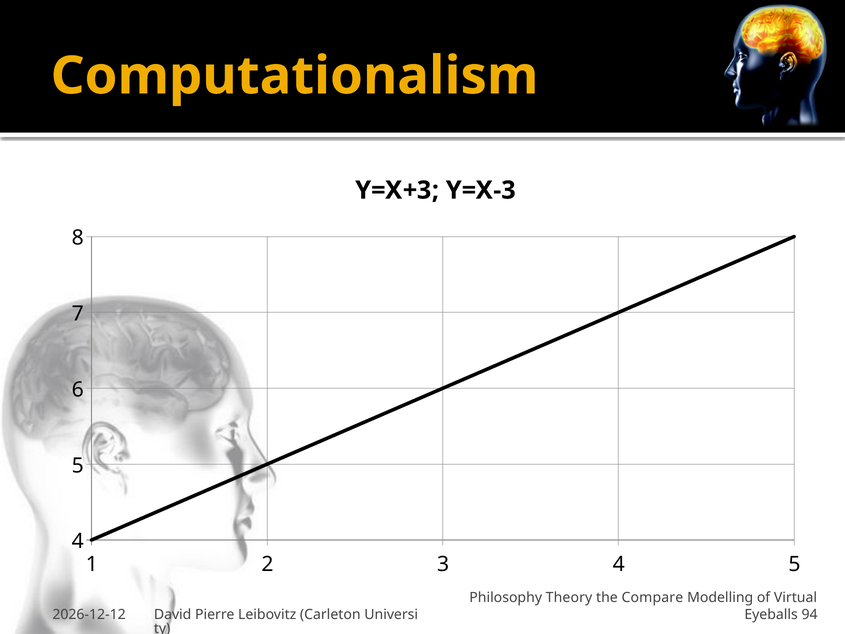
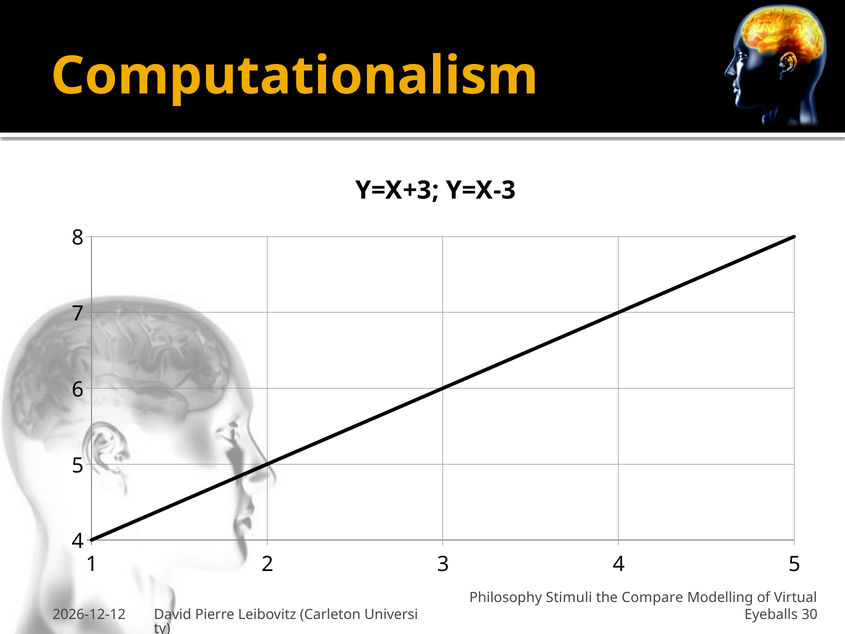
Theory: Theory -> Stimuli (569, 597)
94: 94 -> 30 (810, 614)
